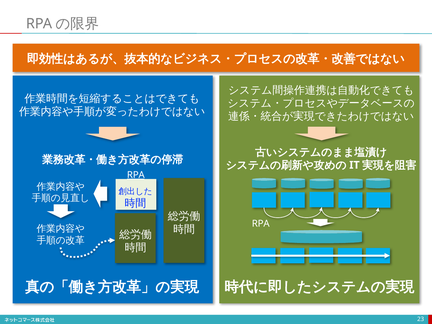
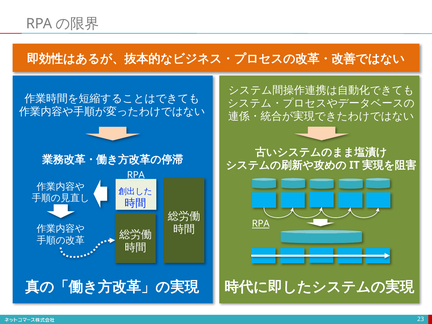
RPA underline: none -> present (261, 224)
